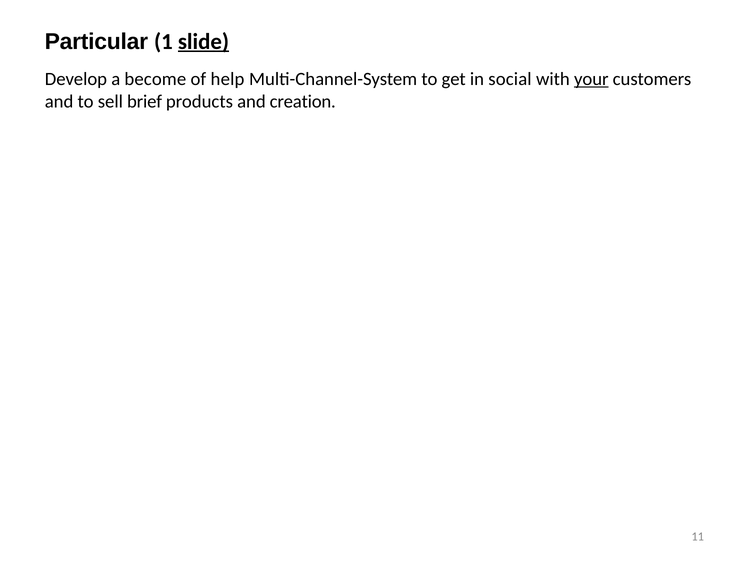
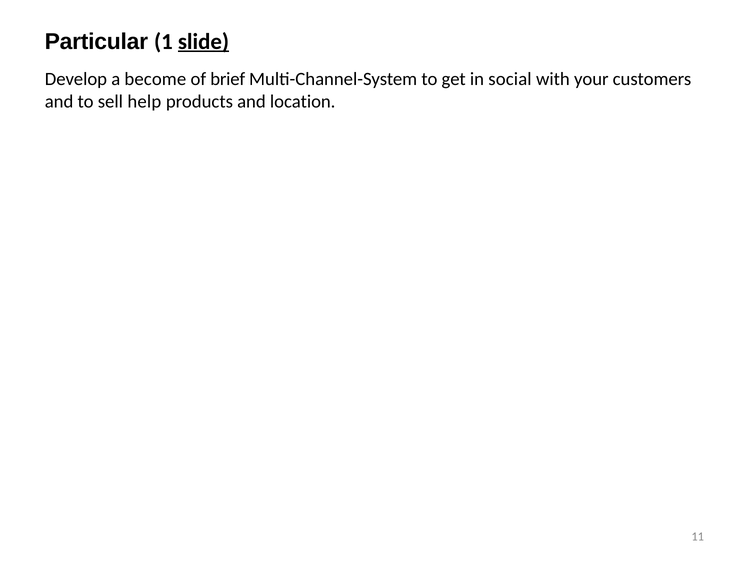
help: help -> brief (228, 79)
your underline: present -> none (591, 79)
brief: brief -> help (144, 101)
creation: creation -> location (303, 101)
